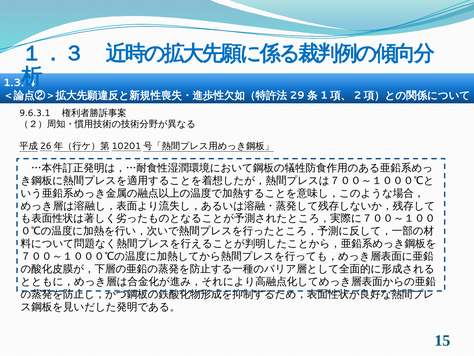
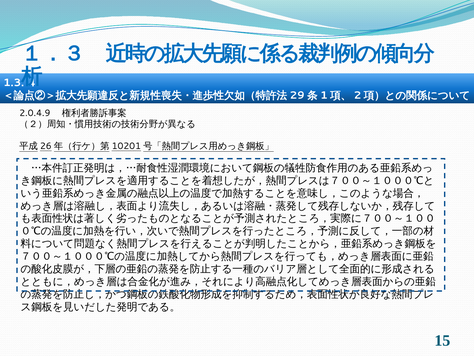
9.6.3.1: 9.6.3.1 -> 2.0.4.9 (35, 113)
